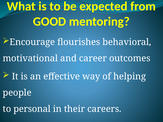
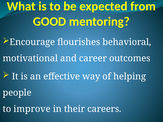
personal: personal -> improve (32, 109)
